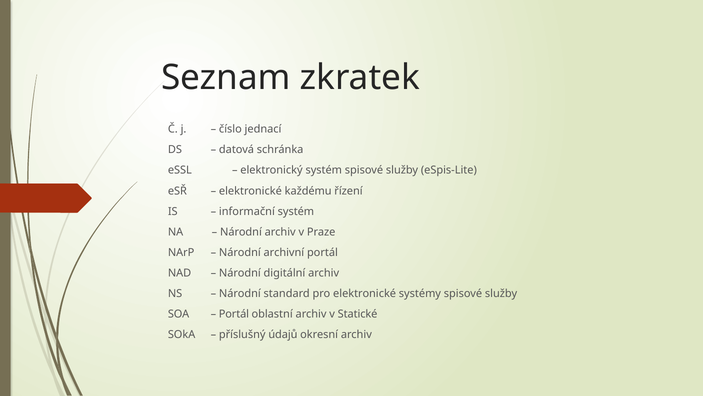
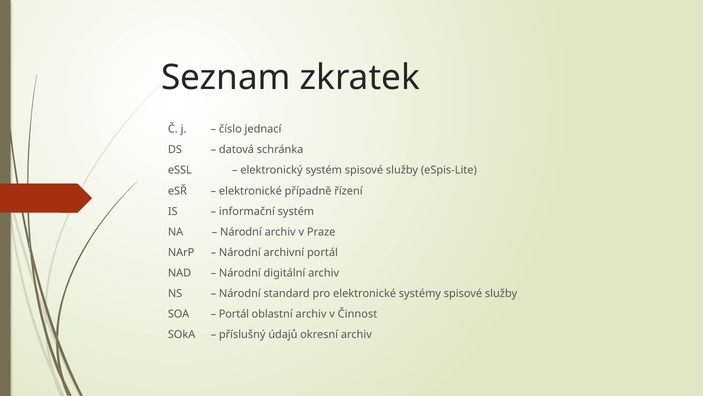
každému: každému -> případně (308, 191)
Statické: Statické -> Činnost (358, 314)
